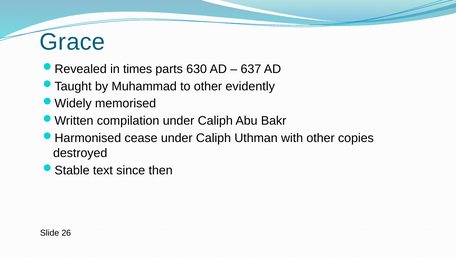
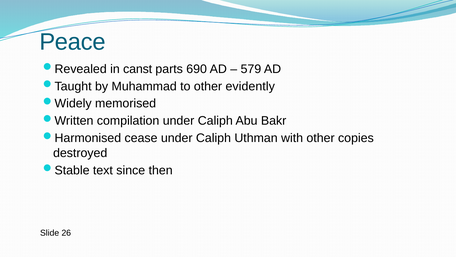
Grace: Grace -> Peace (73, 42)
times: times -> canst (138, 69)
630: 630 -> 690 (197, 69)
637: 637 -> 579 (251, 69)
